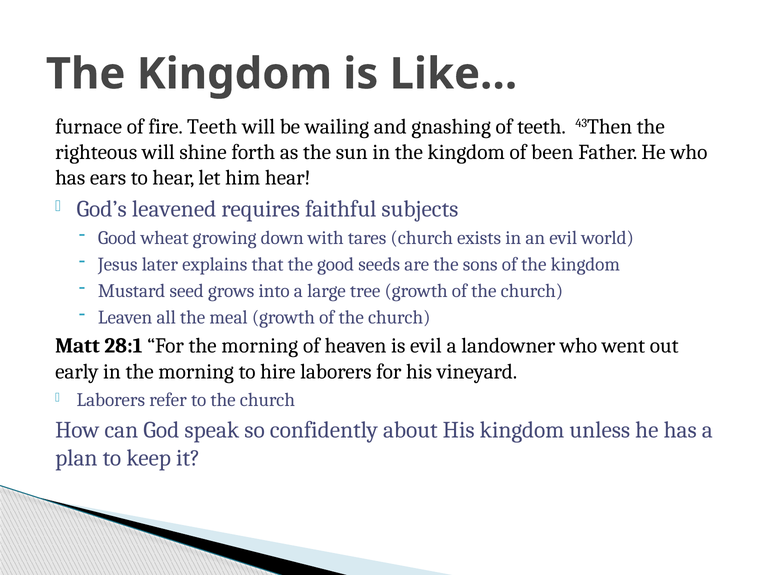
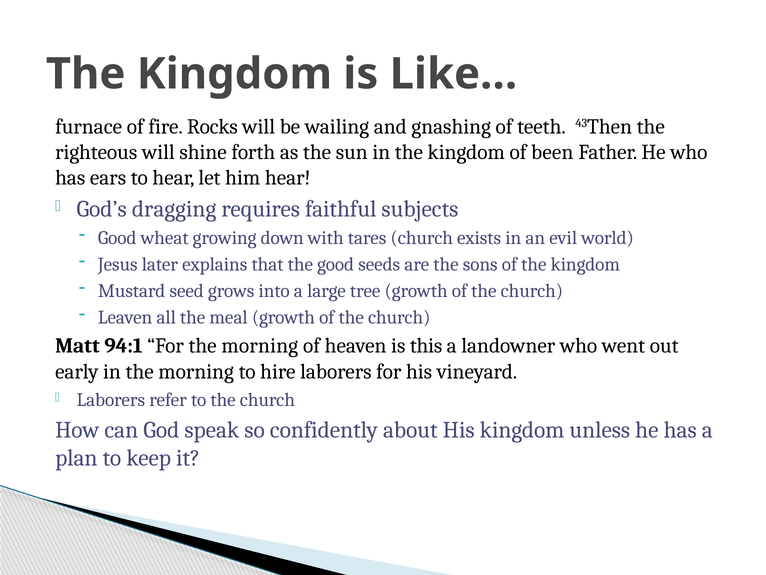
fire Teeth: Teeth -> Rocks (212, 127)
leavened: leavened -> dragging (174, 209)
28:1: 28:1 -> 94:1 (123, 346)
is evil: evil -> this (426, 346)
